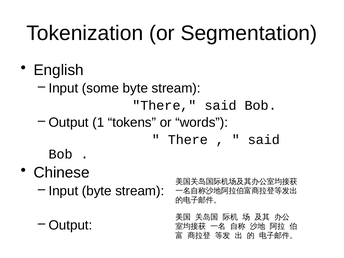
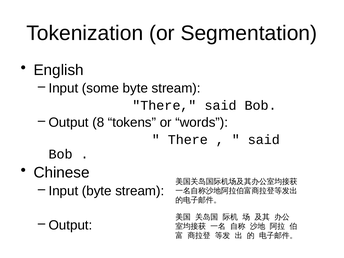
1: 1 -> 8 (98, 123)
